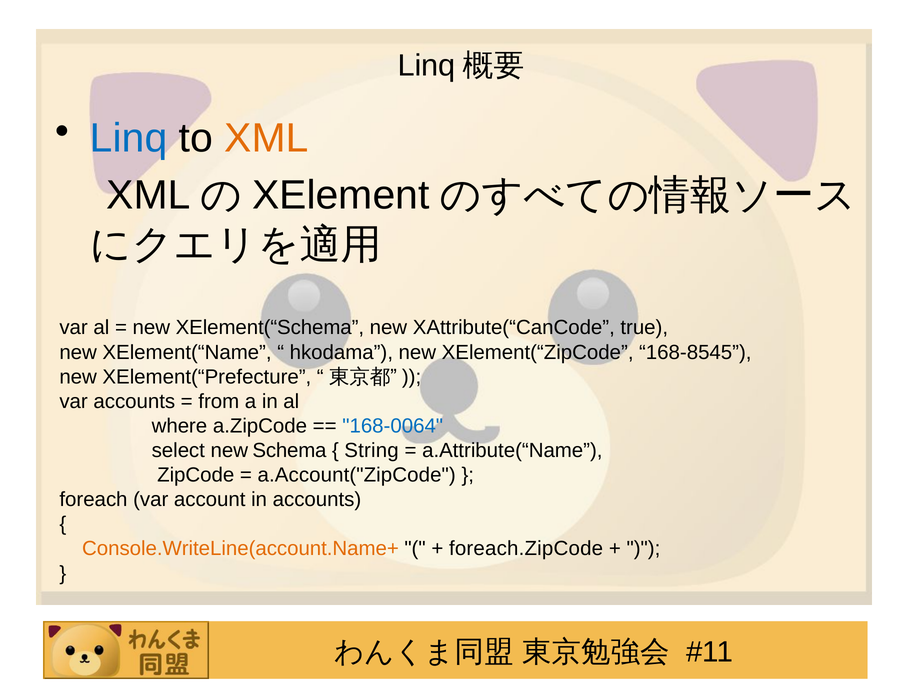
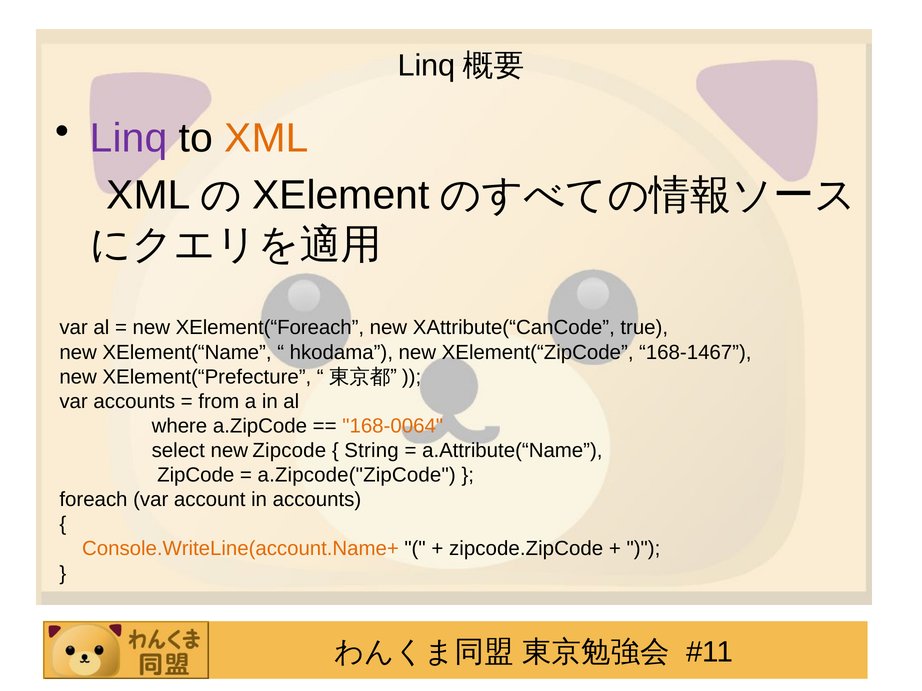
Linq colour: blue -> purple (129, 138)
XElement(“Schema: XElement(“Schema -> XElement(“Foreach (270, 328)
168-8545: 168-8545 -> 168-1467 (695, 353)
168-0064 colour: blue -> orange (393, 426)
new Schema: Schema -> Zipcode (289, 451)
a.Account("ZipCode: a.Account("ZipCode -> a.Zipcode("ZipCode (357, 475)
foreach.ZipCode: foreach.ZipCode -> zipcode.ZipCode (526, 549)
